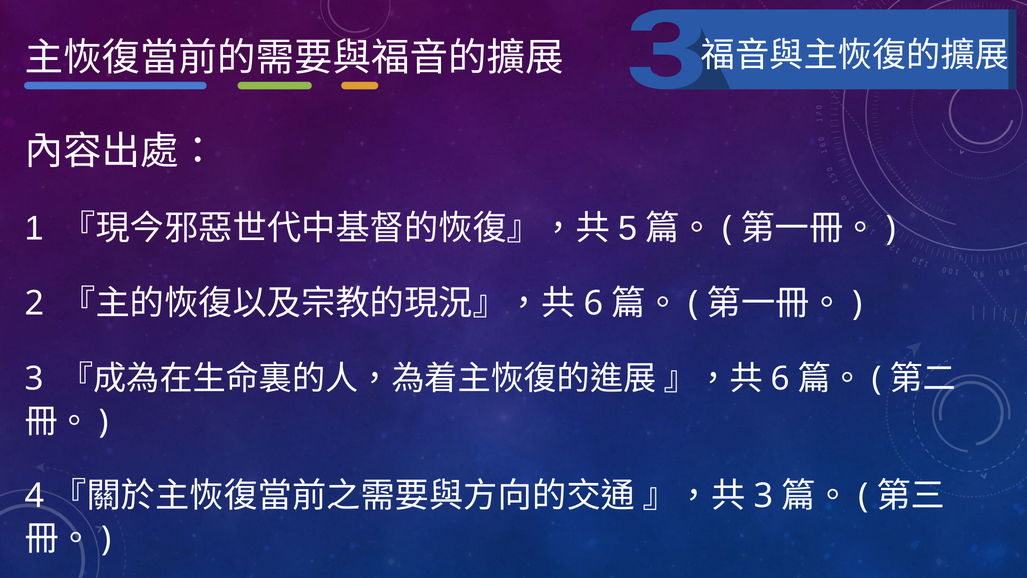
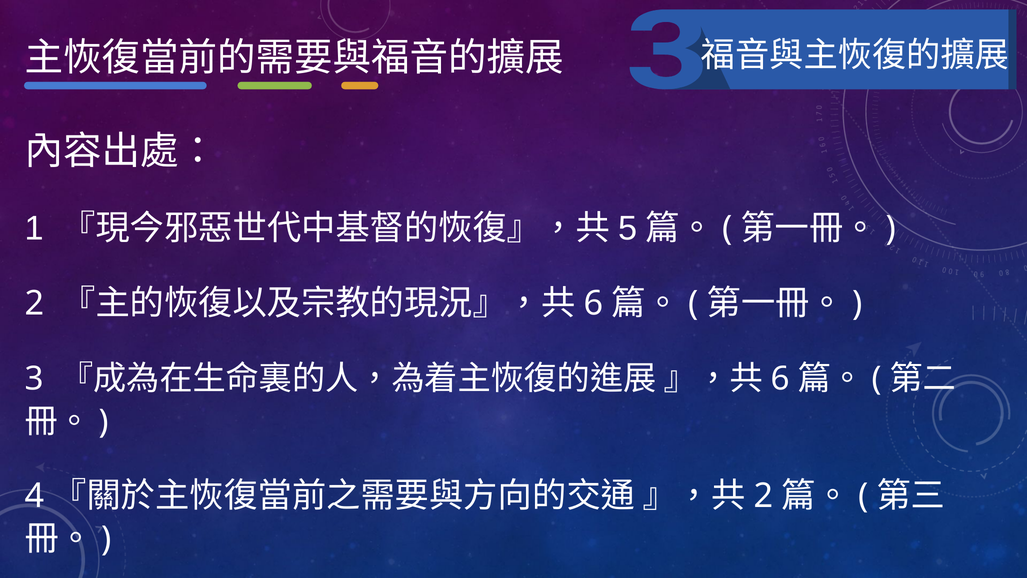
3: 3 -> 2 (764, 496)
